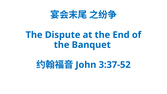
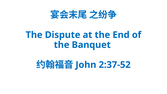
3:37-52: 3:37-52 -> 2:37-52 (115, 65)
